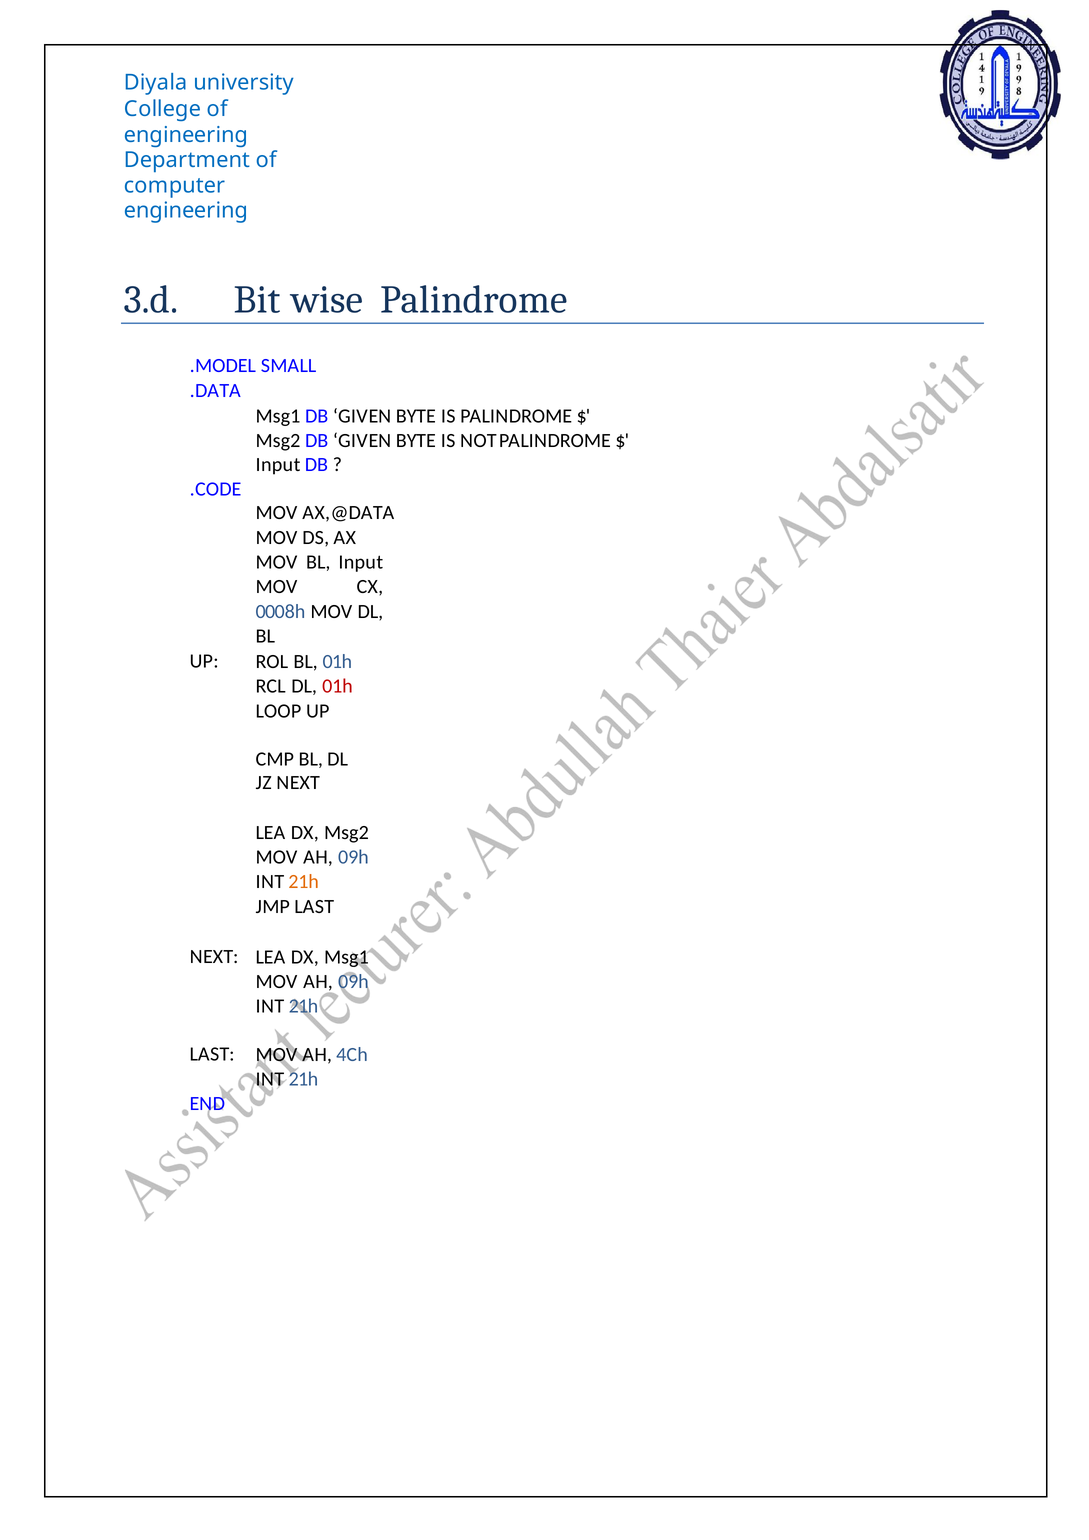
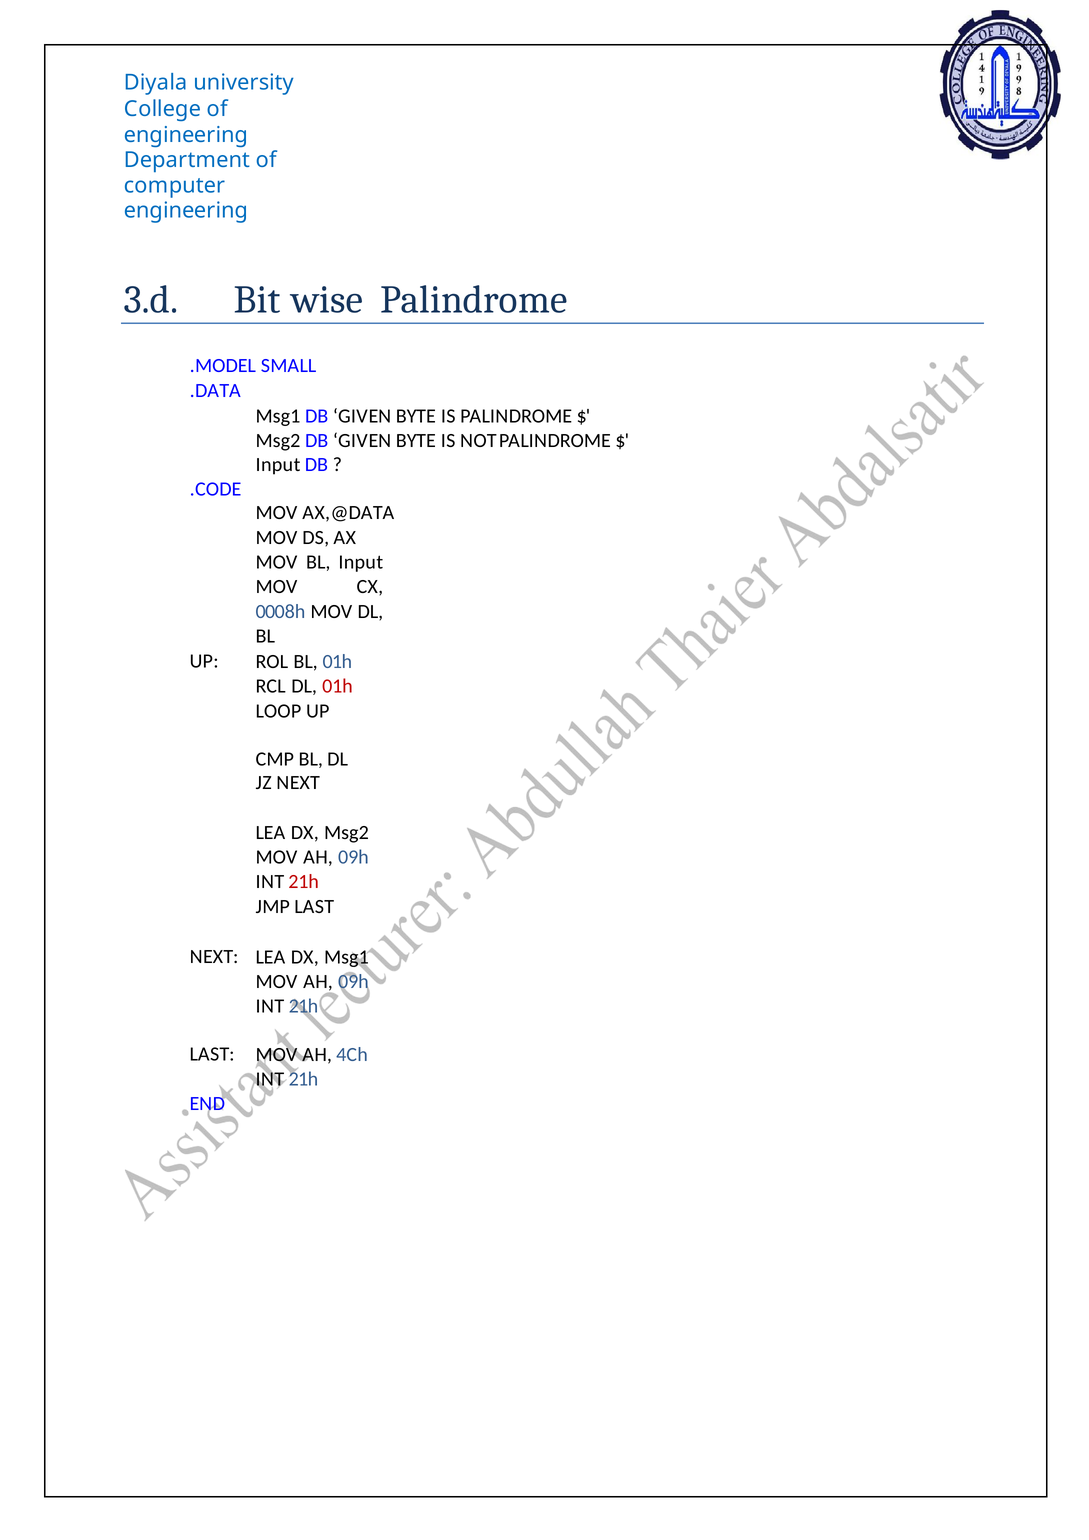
21h colour: orange -> red (304, 882)
